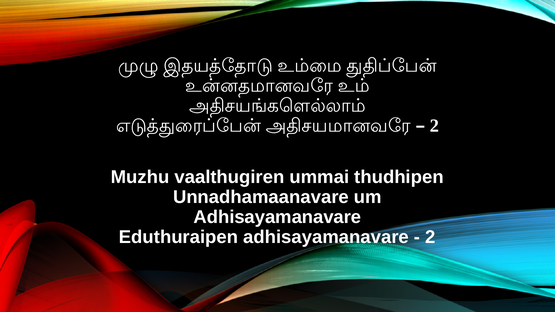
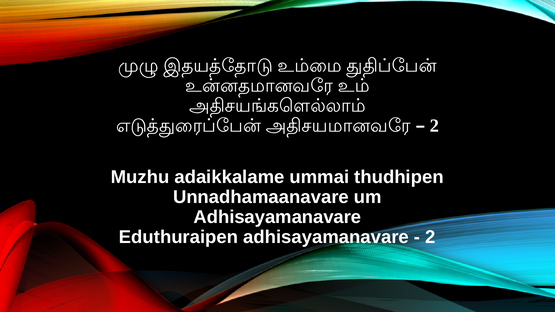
vaalthugiren: vaalthugiren -> adaikkalame (229, 177)
